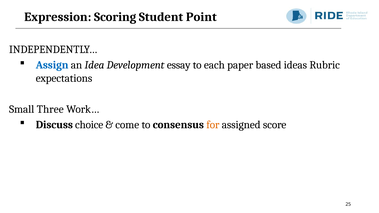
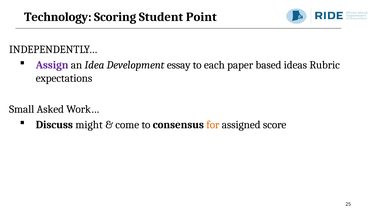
Expression: Expression -> Technology (58, 17)
Assign colour: blue -> purple (52, 65)
Three: Three -> Asked (50, 109)
choice: choice -> might (89, 125)
